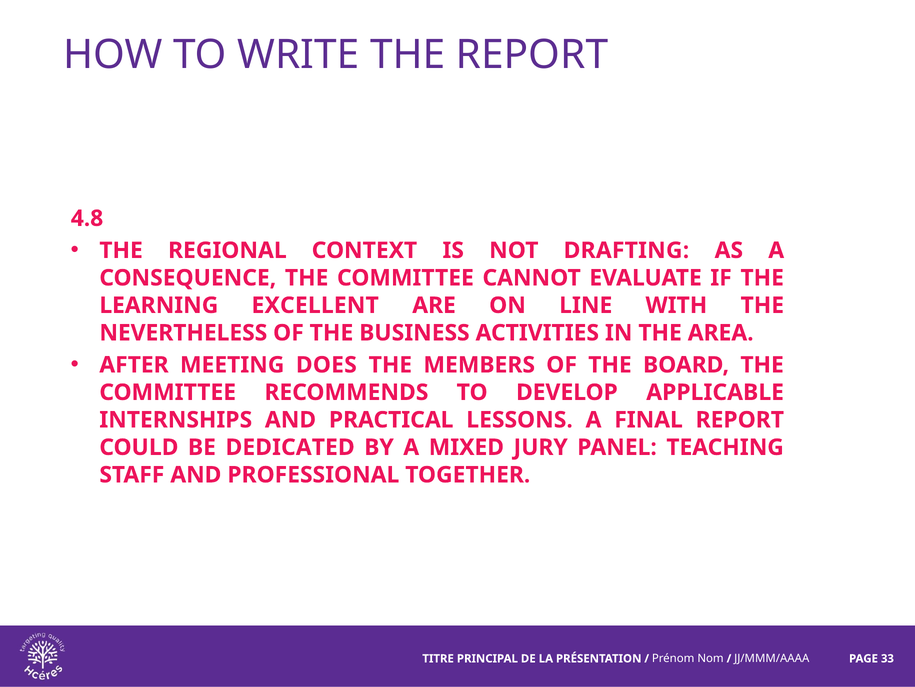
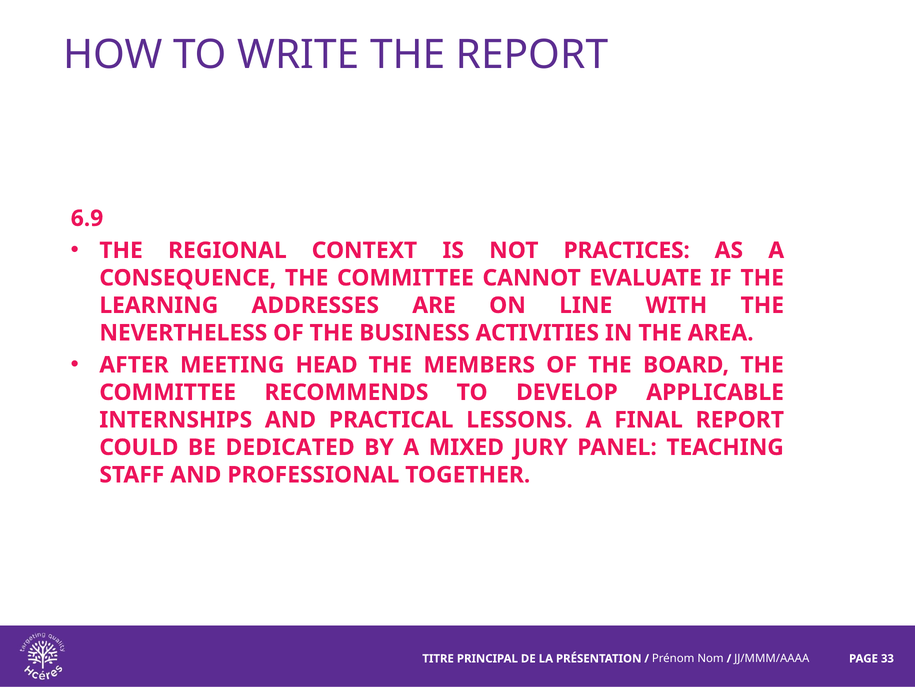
4.8: 4.8 -> 6.9 (87, 218)
DRAFTING: DRAFTING -> PRACTICES (627, 250)
EXCELLENT: EXCELLENT -> ADDRESSES (315, 305)
DOES: DOES -> HEAD (327, 365)
